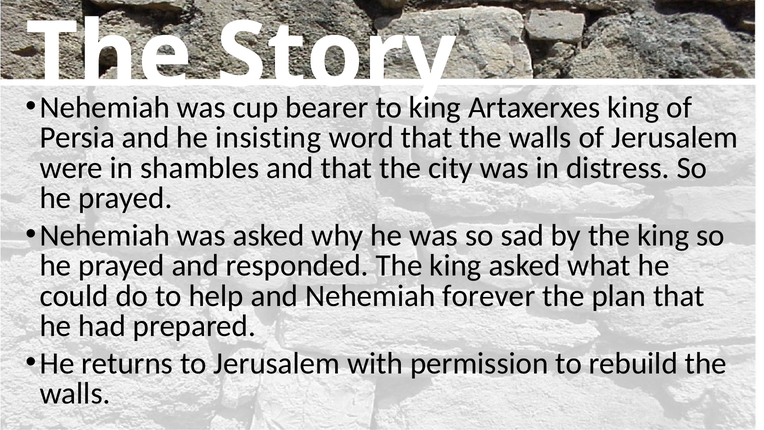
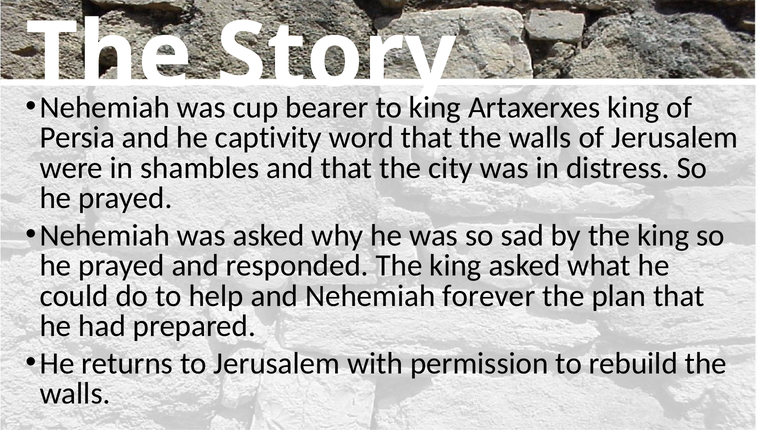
insisting: insisting -> captivity (268, 138)
